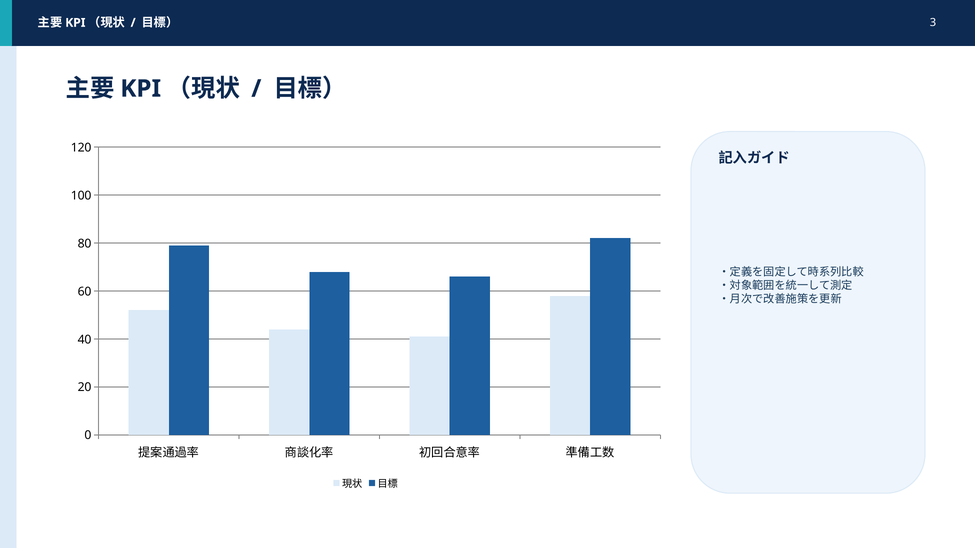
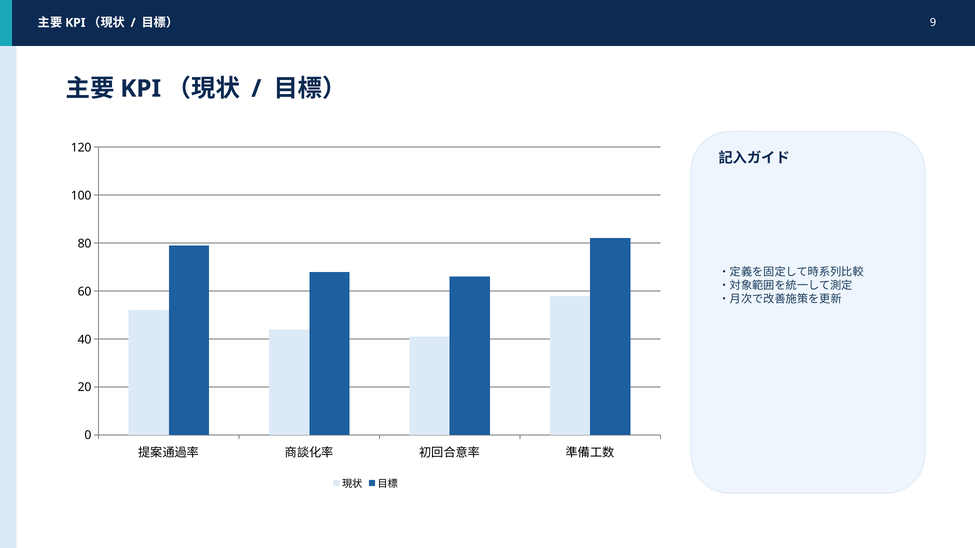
3: 3 -> 9 (933, 23)
